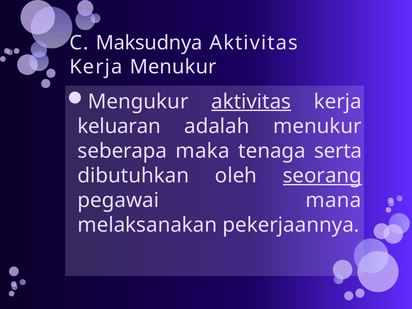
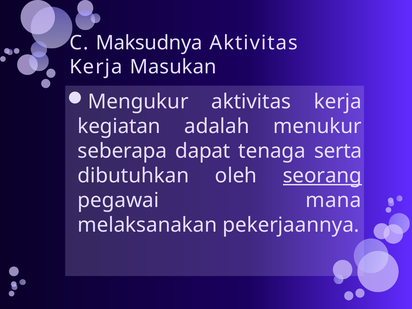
Kerja Menukur: Menukur -> Masukan (173, 67)
aktivitas underline: present -> none (251, 102)
keluaran: keluaran -> kegiatan (119, 126)
maka: maka -> dapat (203, 151)
